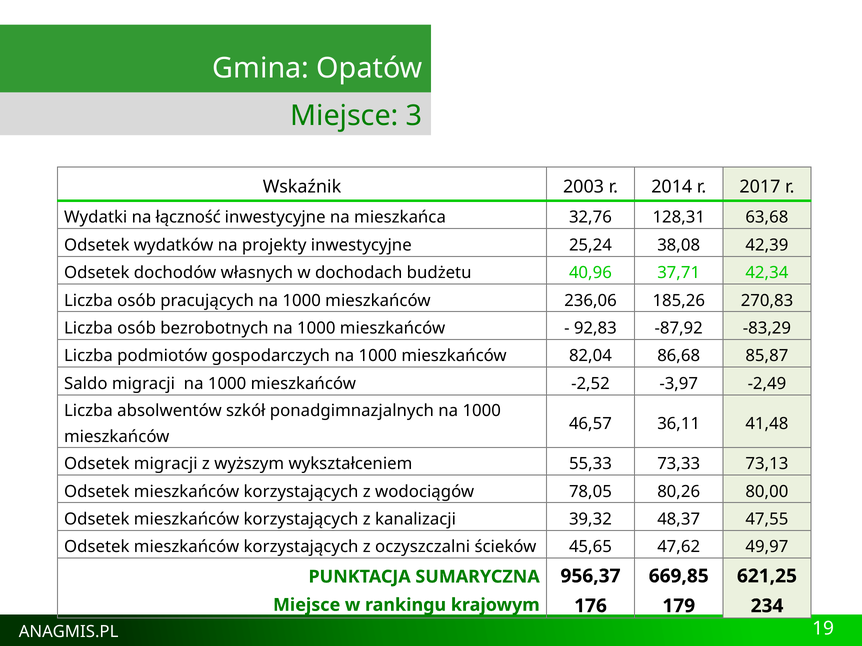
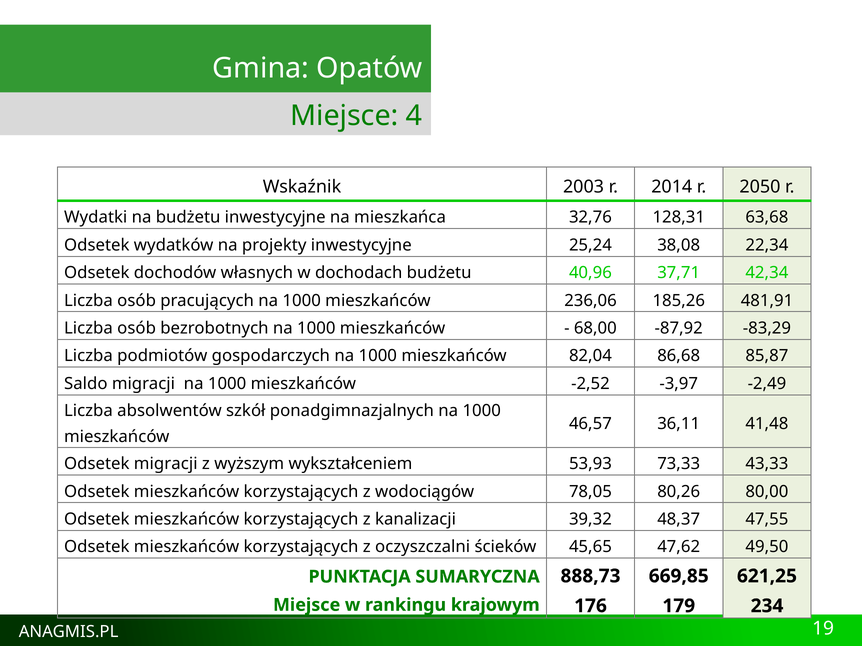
3: 3 -> 4 (414, 116)
2017: 2017 -> 2050 (760, 187)
na łączność: łączność -> budżetu (188, 218)
42,39: 42,39 -> 22,34 (767, 245)
270,83: 270,83 -> 481,91 (767, 301)
92,83: 92,83 -> 68,00 (595, 329)
55,33: 55,33 -> 53,93 (590, 464)
73,13: 73,13 -> 43,33 (767, 464)
49,97: 49,97 -> 49,50 (767, 547)
956,37: 956,37 -> 888,73 (590, 576)
